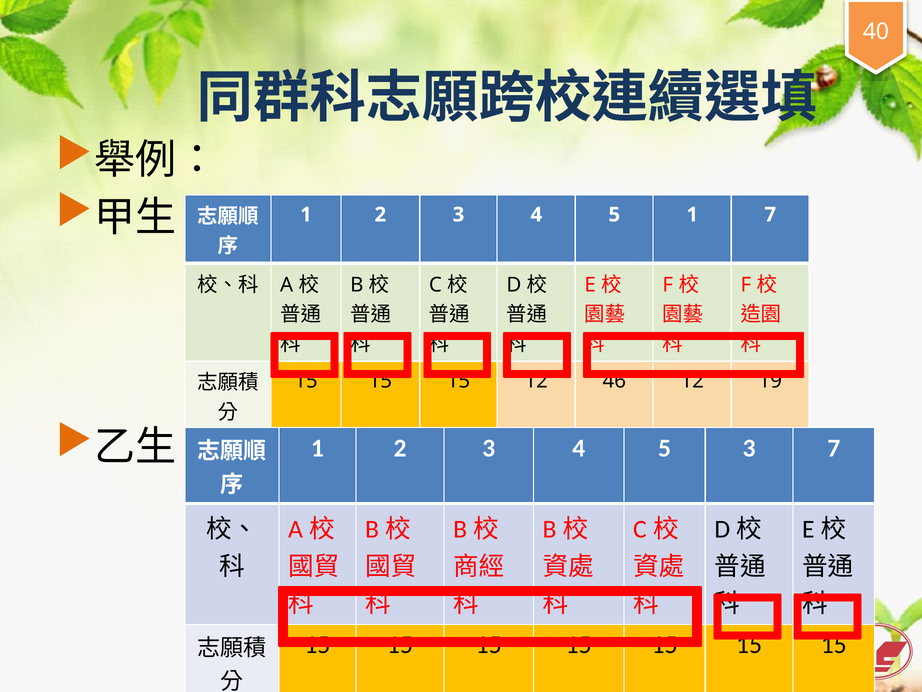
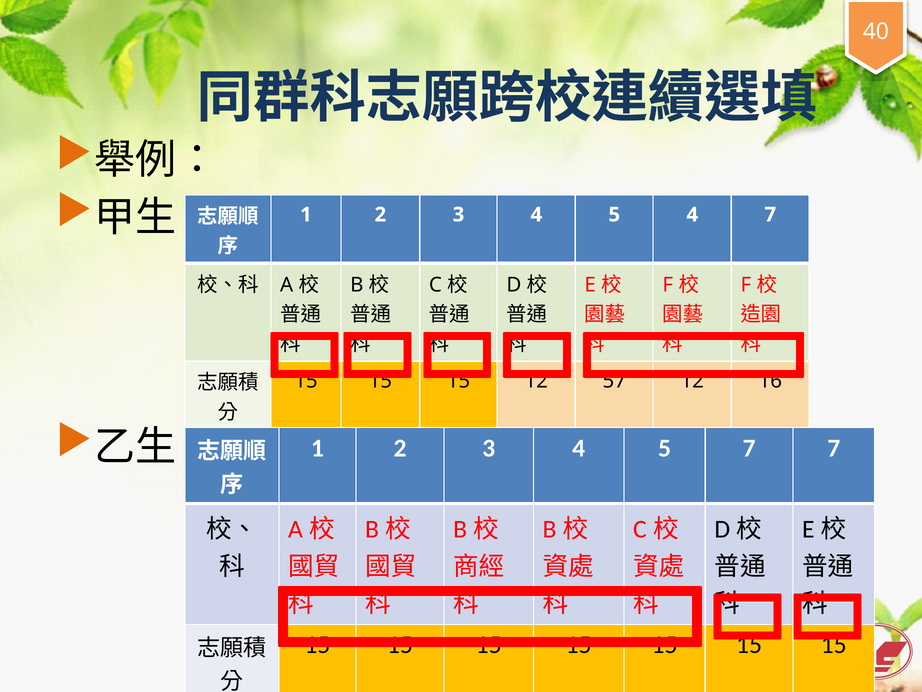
5 1: 1 -> 4 (692, 215)
46: 46 -> 57 (614, 381)
19: 19 -> 16 (770, 381)
5 3: 3 -> 7 (749, 448)
